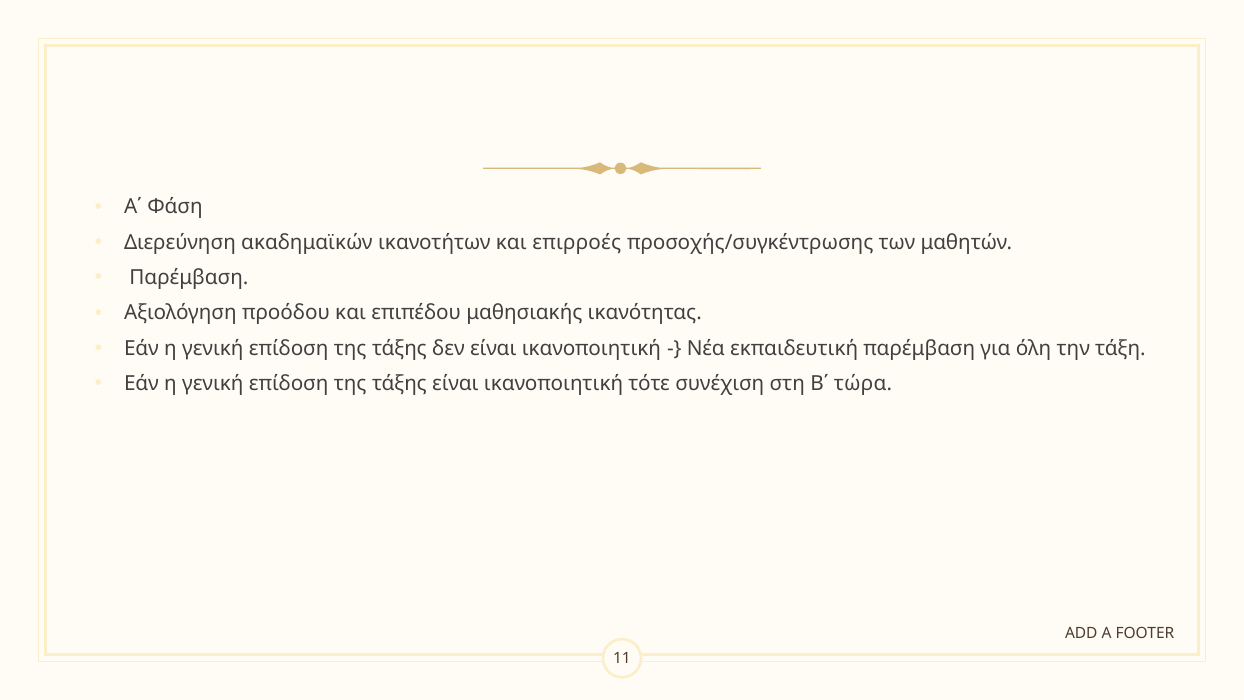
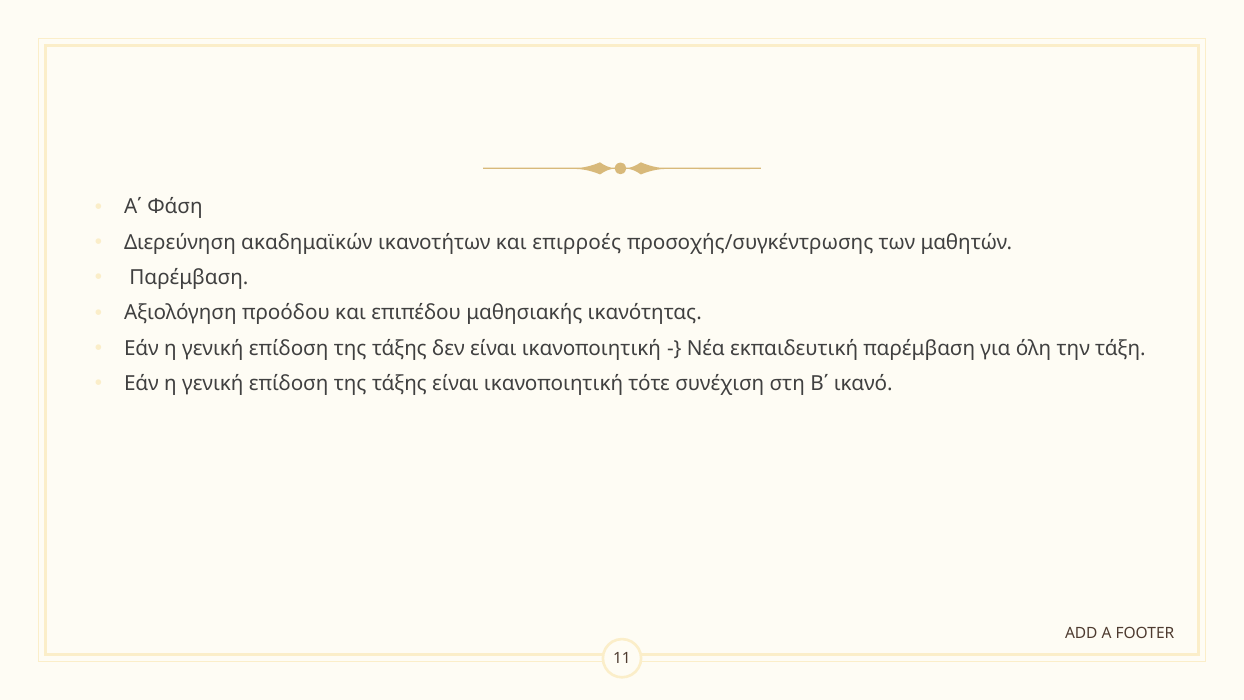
τώρα: τώρα -> ικανό (863, 384)
